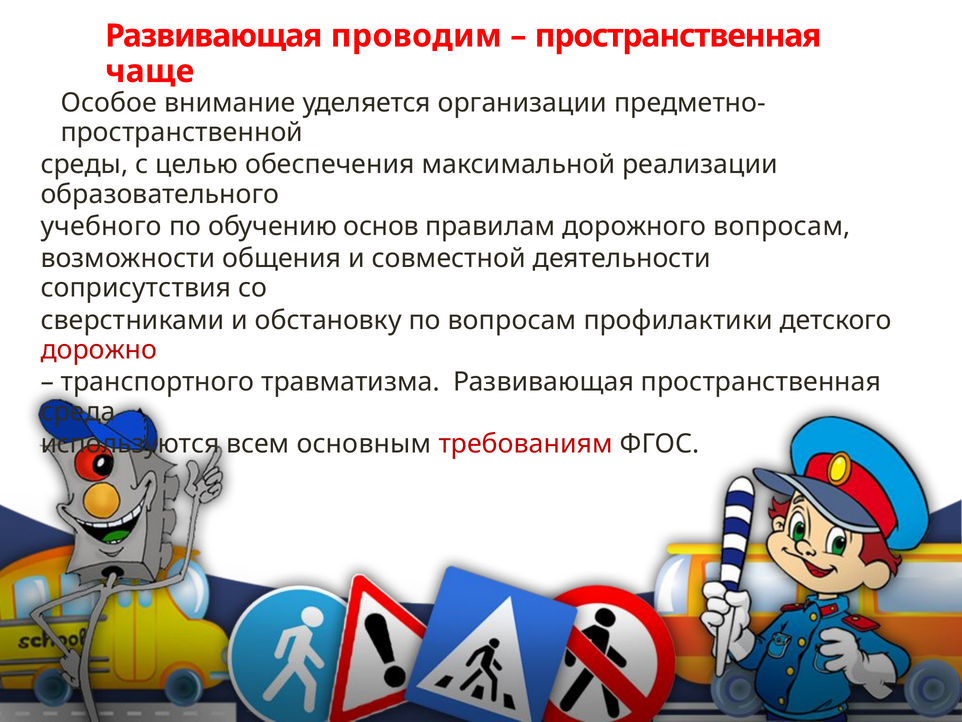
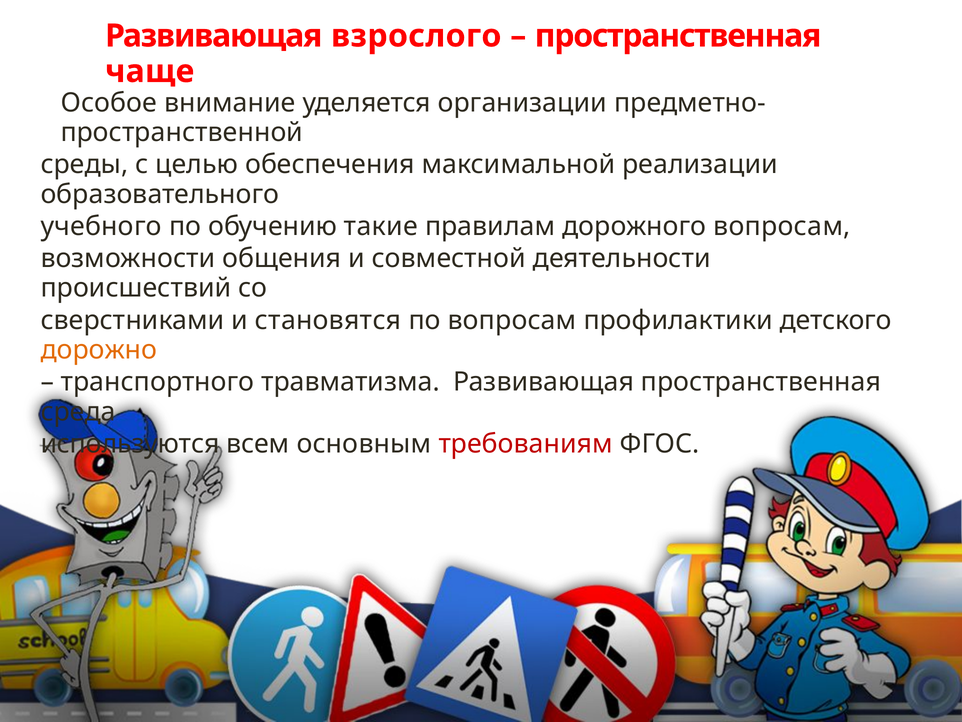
проводим: проводим -> взрослого (416, 36)
основ: основ -> такие (381, 226)
соприсутствия: соприсутствия -> происшествий (136, 288)
обстановку: обстановку -> становятся (328, 320)
дорожно colour: red -> orange (99, 350)
